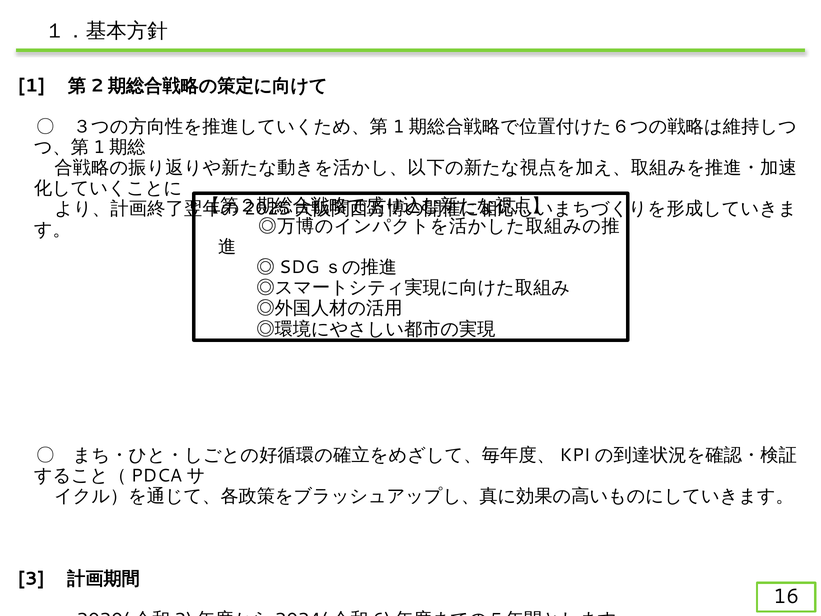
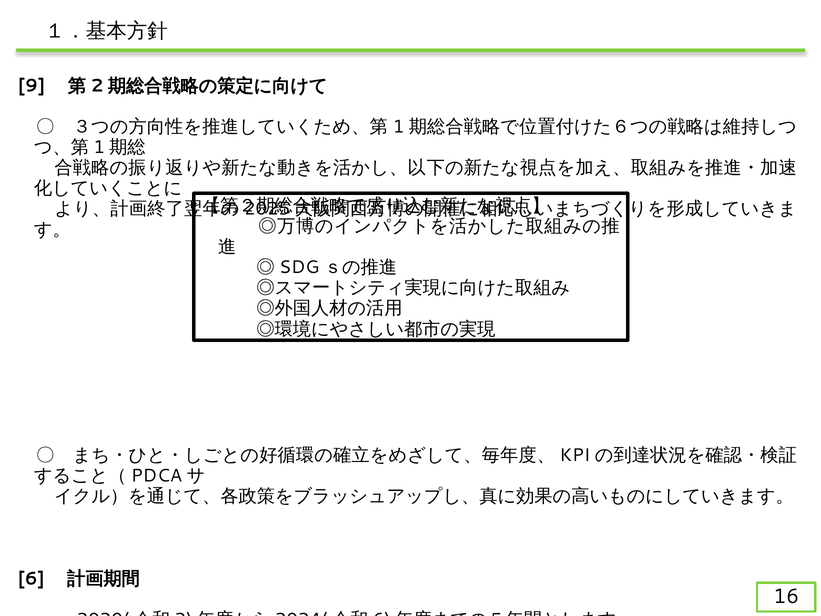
1: 1 -> 9 (31, 86)
3: 3 -> 6 (31, 578)
